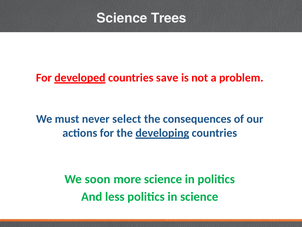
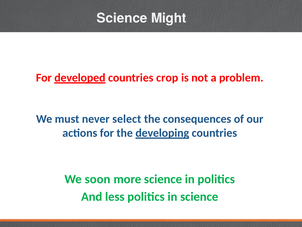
Trees: Trees -> Might (169, 18)
save: save -> crop (167, 78)
